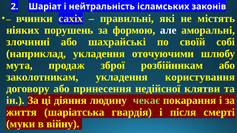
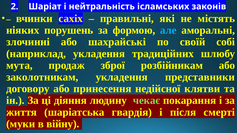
але colour: white -> light blue (168, 30)
оточуючими: оточуючими -> традиційних (163, 54)
користування: користування -> представники (200, 77)
